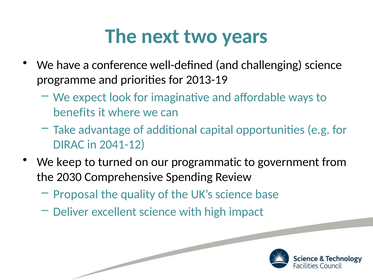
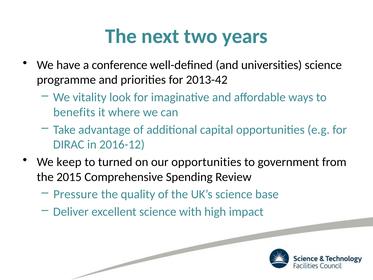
challenging: challenging -> universities (272, 65)
2013-19: 2013-19 -> 2013-42 (207, 80)
expect: expect -> vitality (90, 97)
2041-12: 2041-12 -> 2016-12 (122, 144)
our programmatic: programmatic -> opportunities (206, 162)
2030: 2030 -> 2015 (69, 177)
Proposal: Proposal -> Pressure (76, 194)
